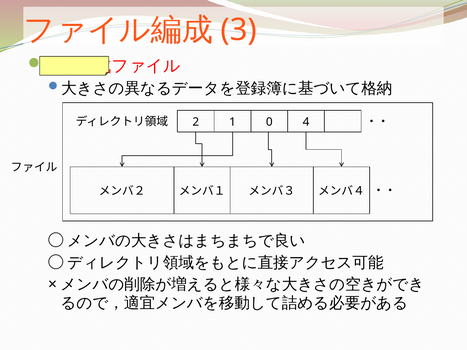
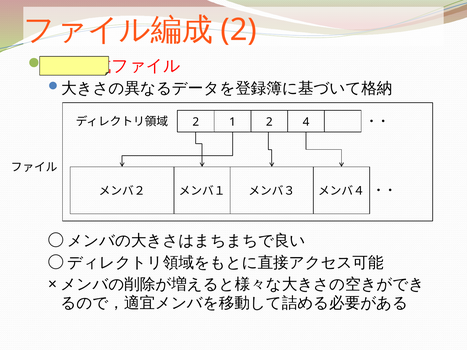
3: 3 -> 2 (239, 30)
1 0: 0 -> 2 (269, 122)
